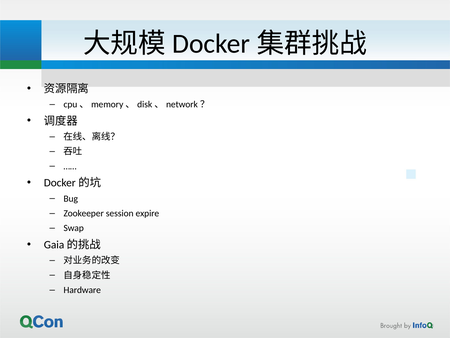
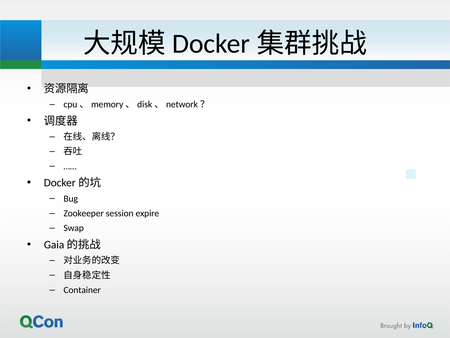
Hardware: Hardware -> Container (82, 290)
